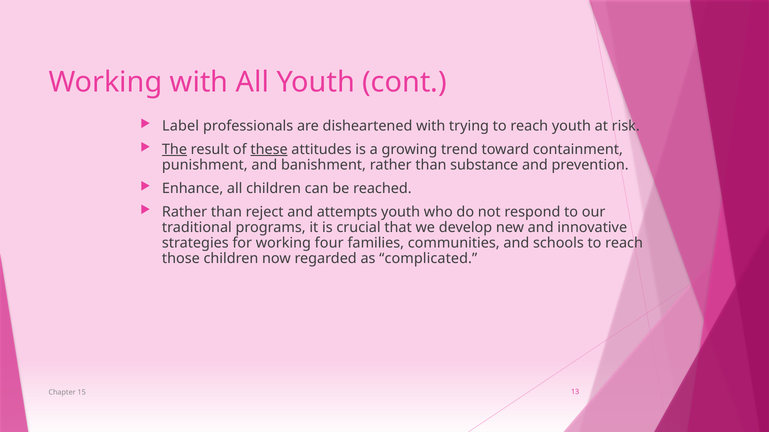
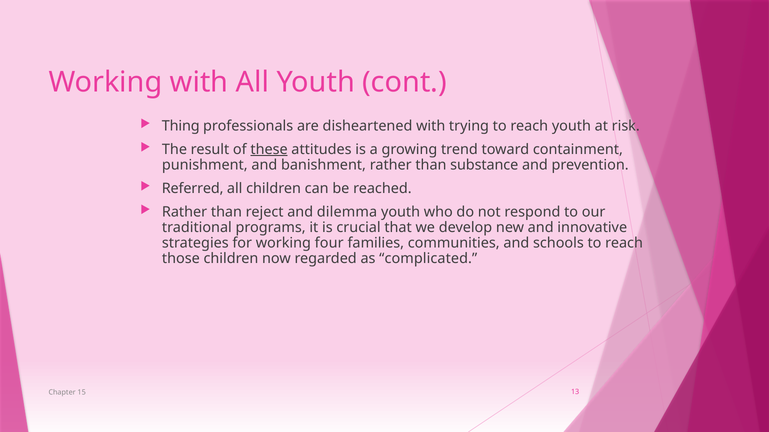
Label: Label -> Thing (181, 126)
The underline: present -> none (175, 150)
Enhance: Enhance -> Referred (193, 189)
attempts: attempts -> dilemma (347, 212)
